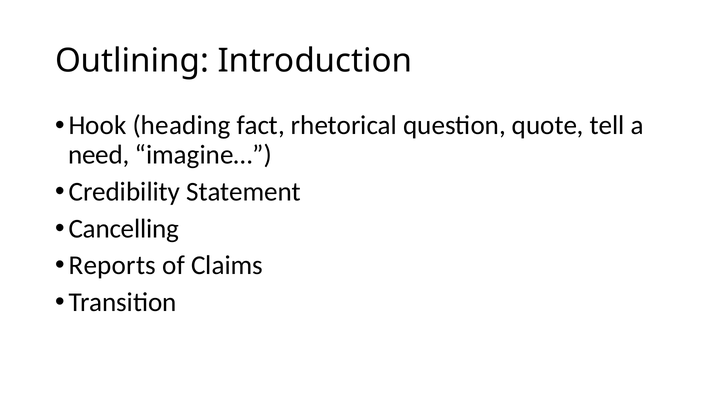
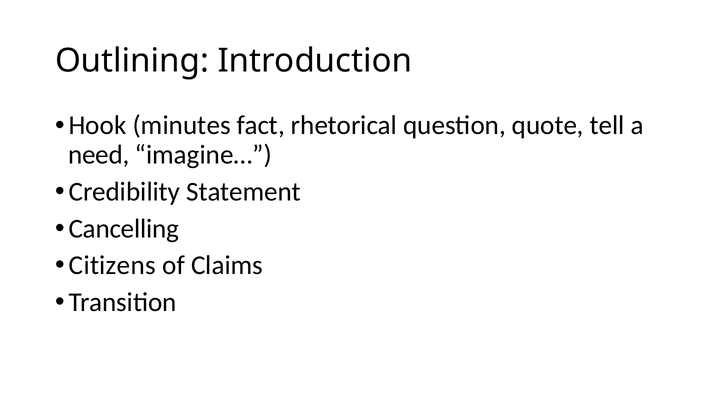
heading: heading -> minutes (182, 125)
Reports: Reports -> Citizens (112, 265)
